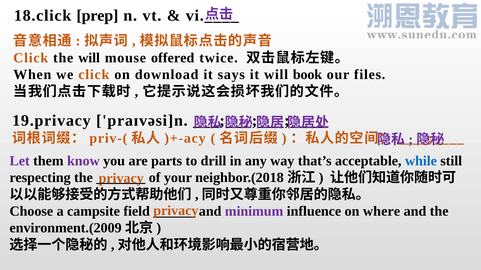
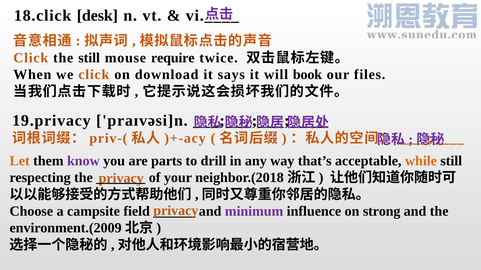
prep: prep -> desk (97, 16)
the will: will -> still (89, 58)
offered: offered -> require (173, 58)
Let colour: purple -> orange (20, 161)
while colour: blue -> orange (421, 161)
where: where -> strong (382, 212)
